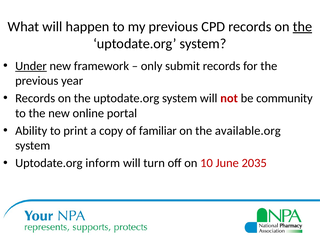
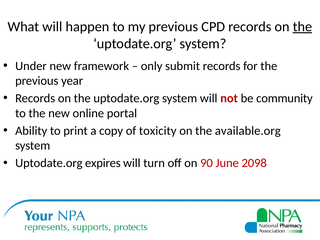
Under underline: present -> none (31, 66)
familiar: familiar -> toxicity (158, 131)
inform: inform -> expires (103, 163)
10: 10 -> 90 (207, 163)
2035: 2035 -> 2098 (254, 163)
